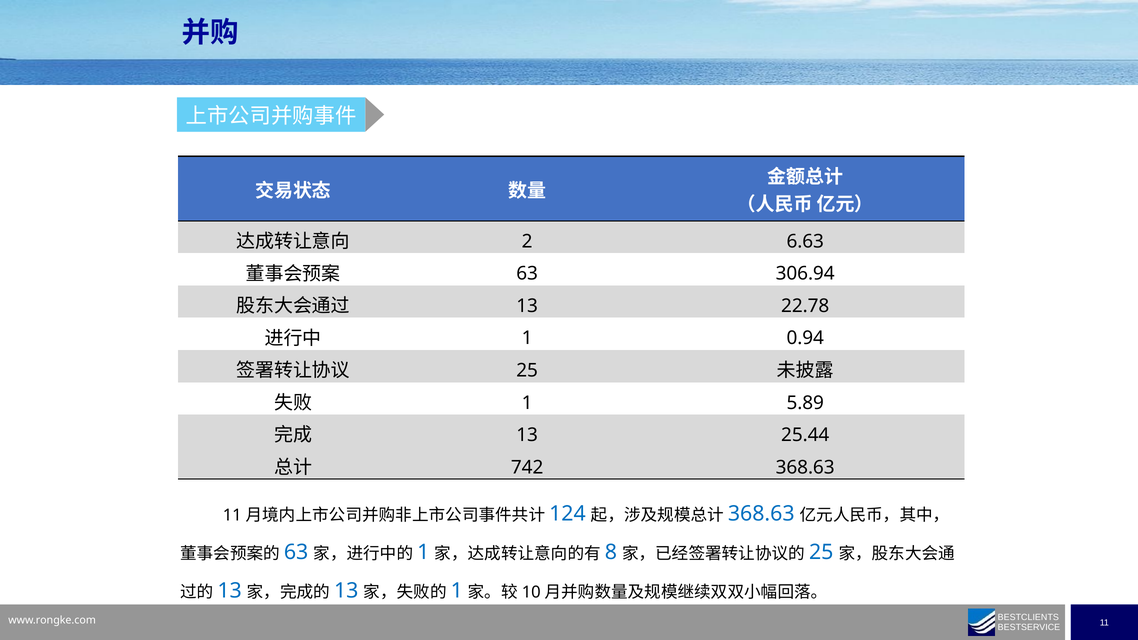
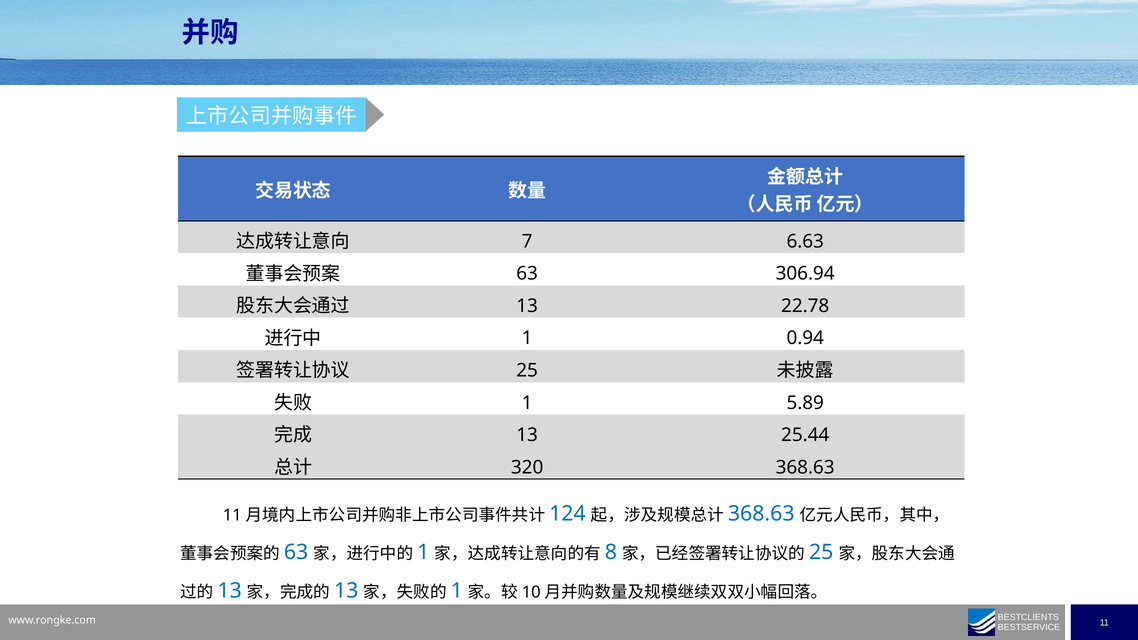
2: 2 -> 7 (527, 241)
742: 742 -> 320 (527, 467)
